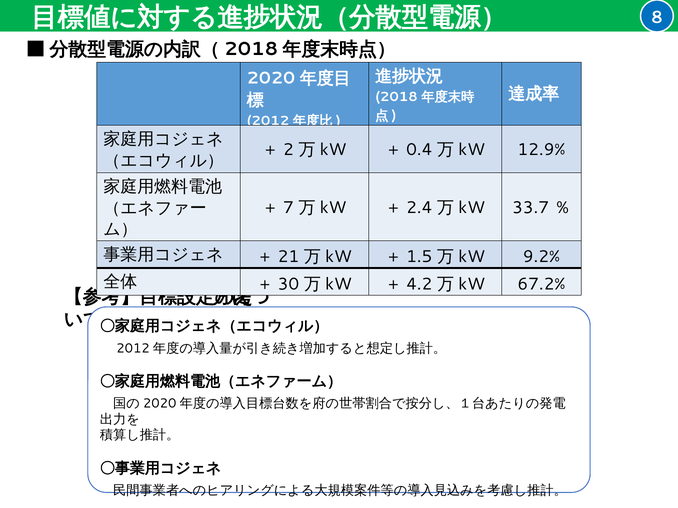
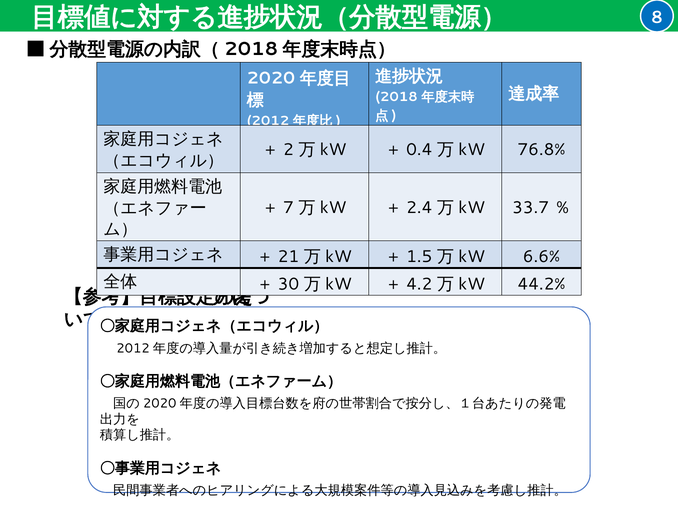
12.9%: 12.9% -> 76.8% (541, 150)
9.2%: 9.2% -> 6.6% (541, 257)
67.2%: 67.2% -> 44.2% (541, 284)
